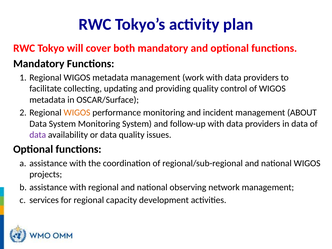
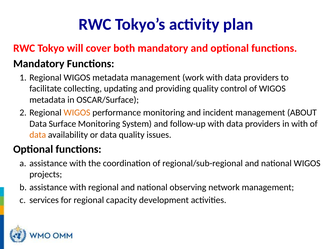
Data System: System -> Surface (62, 124)
in data: data -> with (300, 124)
data colour: purple -> orange (38, 135)
